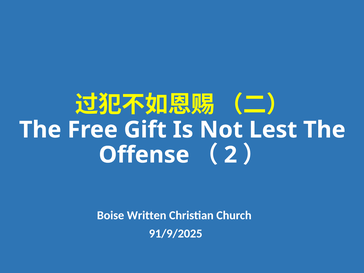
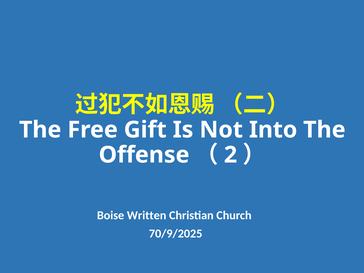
Lest: Lest -> Into (273, 130)
91/9/2025: 91/9/2025 -> 70/9/2025 (176, 234)
